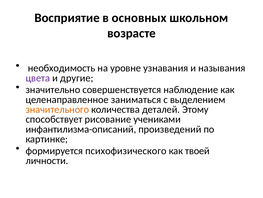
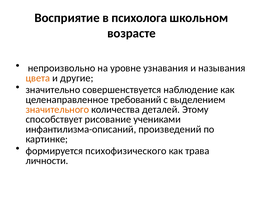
основных: основных -> психолога (139, 18)
необходимость: необходимость -> непроизвольно (62, 68)
цвета colour: purple -> orange (38, 78)
заниматься: заниматься -> требований (136, 99)
твоей: твоей -> трава (197, 150)
